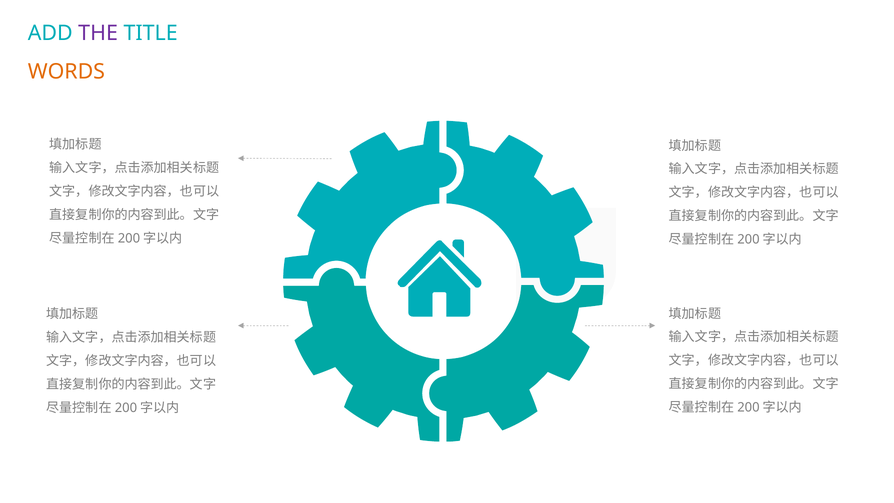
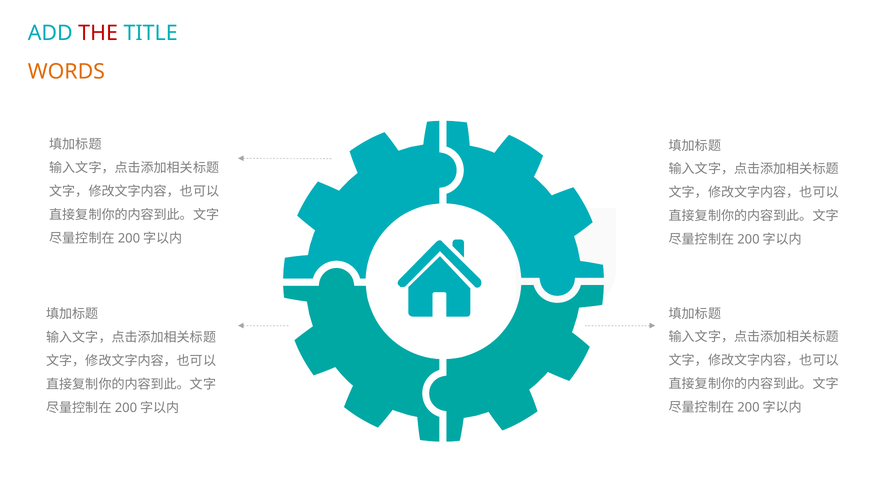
THE colour: purple -> red (98, 33)
